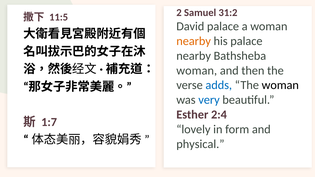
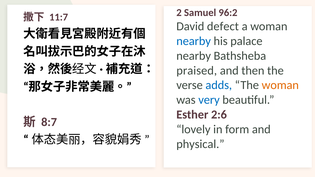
31:2: 31:2 -> 96:2 (228, 13)
11:5: 11:5 -> 11:7 (59, 17)
David palace: palace -> defect (223, 26)
nearby colour: orange -> blue (194, 41)
woman: woman -> praised (197, 71)
woman colour: black -> orange (280, 85)
2:4: 2:4 -> 2:6 (219, 115)
1:7: 1:7 -> 8:7 (49, 122)
